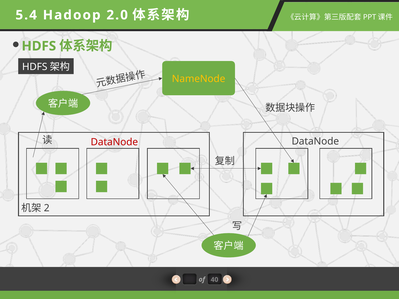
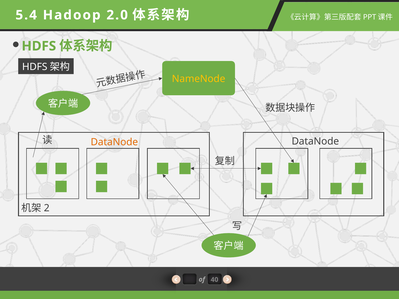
DataNode colour: red -> orange (114, 142)
